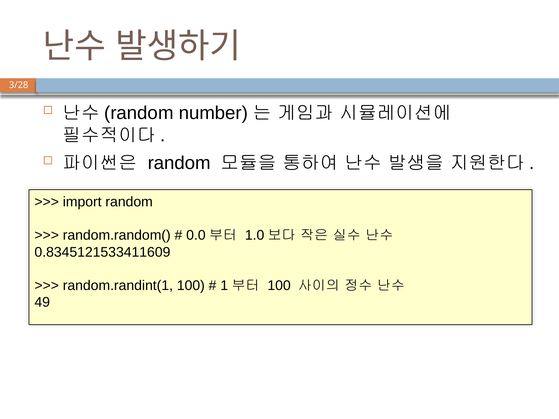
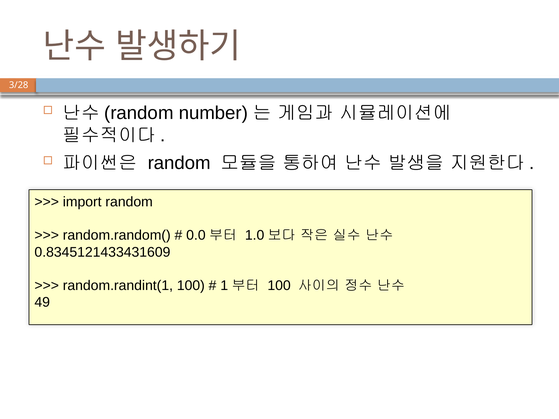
0.8345121533411609: 0.8345121533411609 -> 0.8345121433431609 (102, 252)
